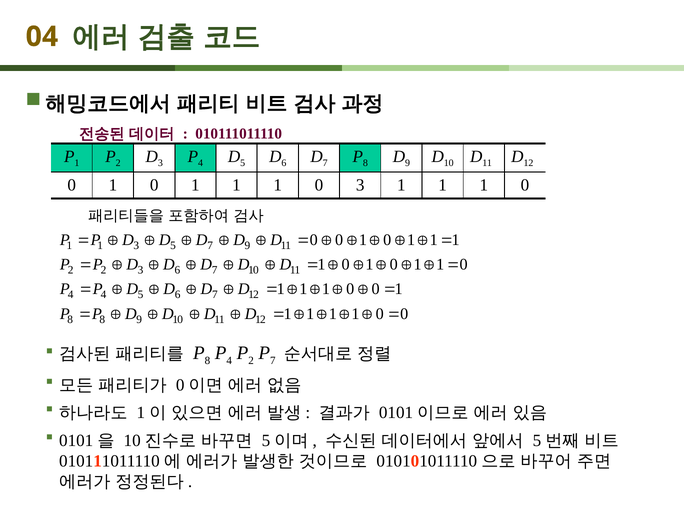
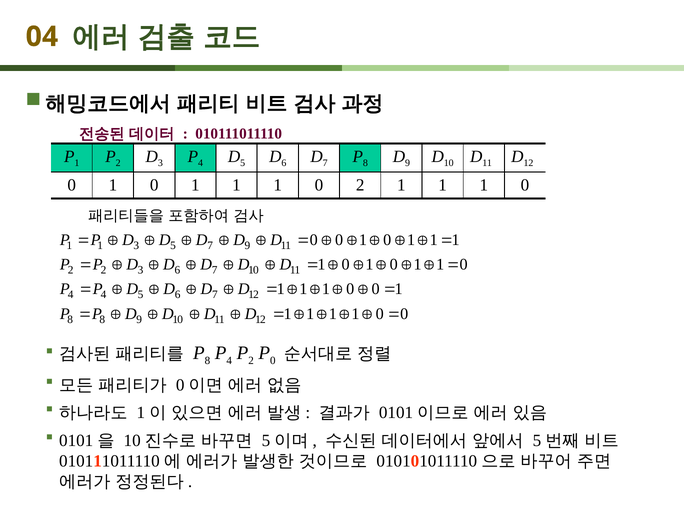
0 3: 3 -> 2 (360, 185)
7: 7 -> 0 (273, 360)
